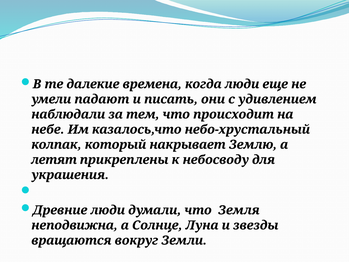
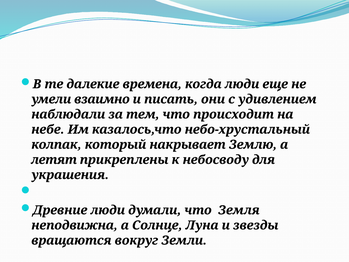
падают: падают -> взаимно (102, 99)
